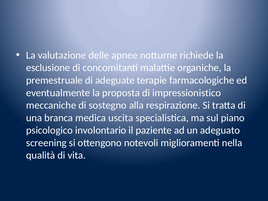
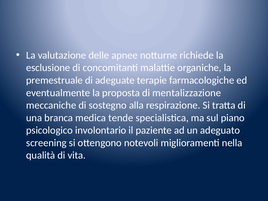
impressionistico: impressionistico -> mentalizzazione (187, 93)
uscita: uscita -> tende (121, 118)
